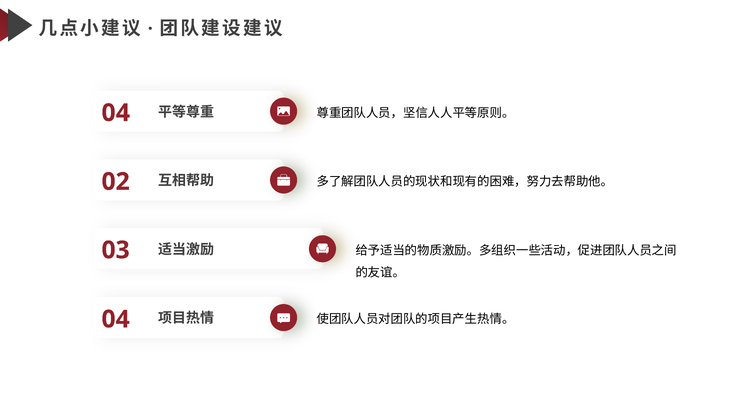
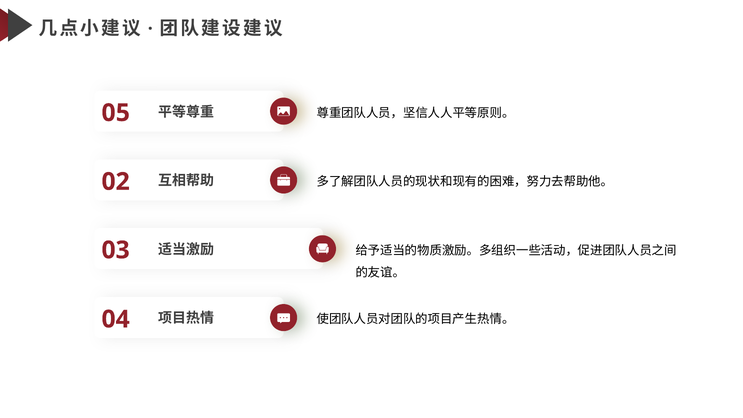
4: 4 -> 5 (123, 113)
